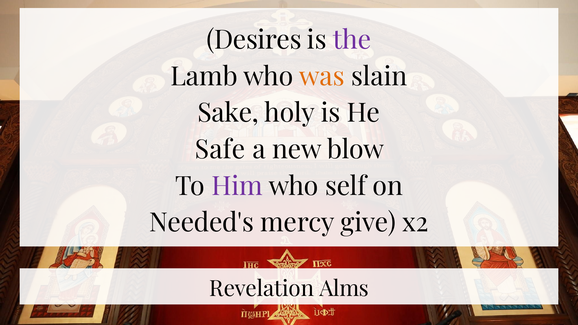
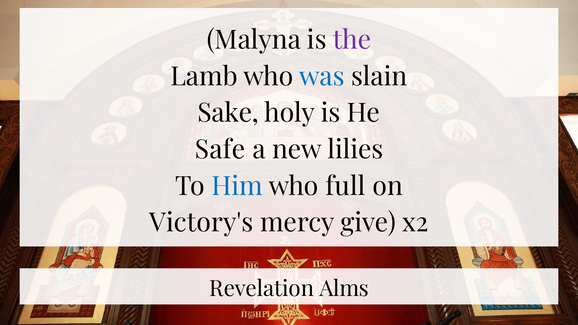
Desires: Desires -> Malyna (254, 40)
was colour: orange -> blue (322, 77)
blow: blow -> lilies (355, 150)
Him colour: purple -> blue (237, 186)
self: self -> full (345, 186)
Needed's: Needed's -> Victory's (201, 223)
